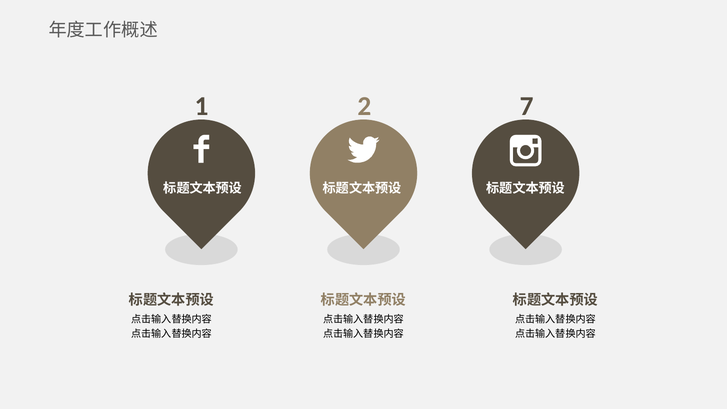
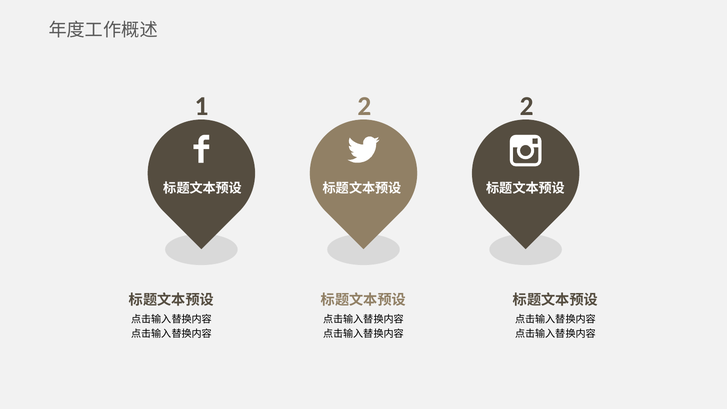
2 7: 7 -> 2 (527, 106)
